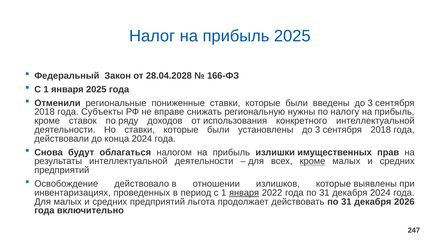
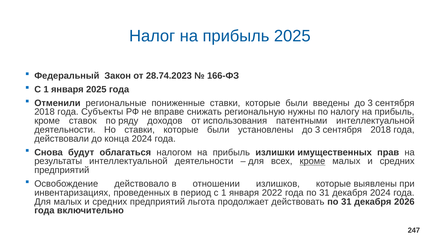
28.04.2028: 28.04.2028 -> 28.74.2023 (169, 76)
конкретного: конкретного -> патентными (302, 121)
января underline: present -> none (244, 192)
